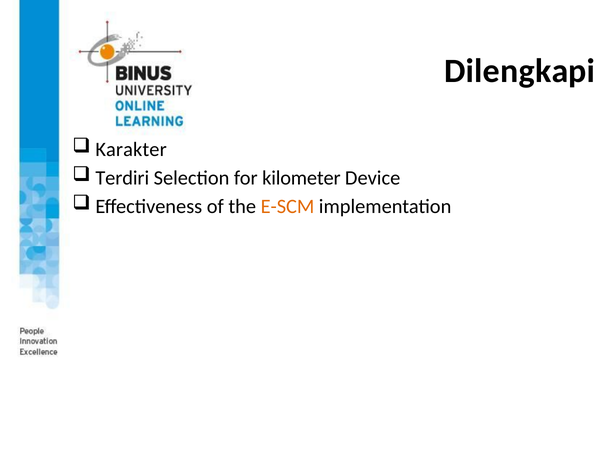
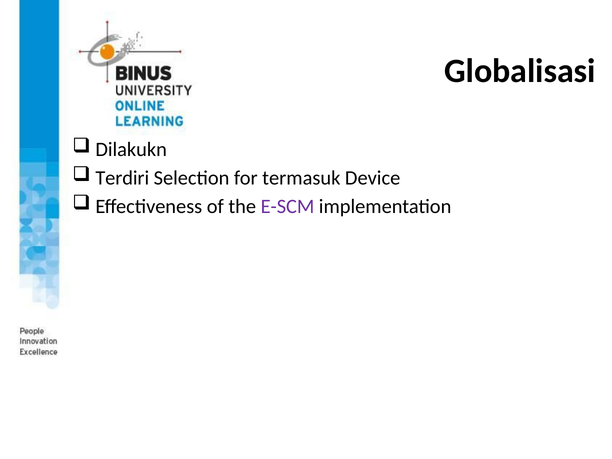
Dilengkapi: Dilengkapi -> Globalisasi (520, 71)
Karakter: Karakter -> Dilakukn (131, 149)
kilometer: kilometer -> termasuk (301, 178)
E-SCM colour: orange -> purple (288, 206)
